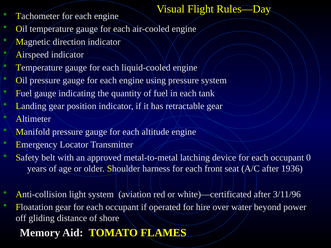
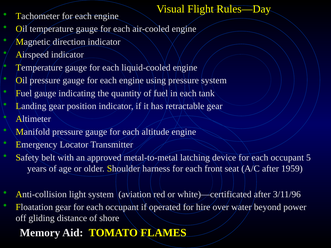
0: 0 -> 5 (308, 158)
1936: 1936 -> 1959 (292, 169)
